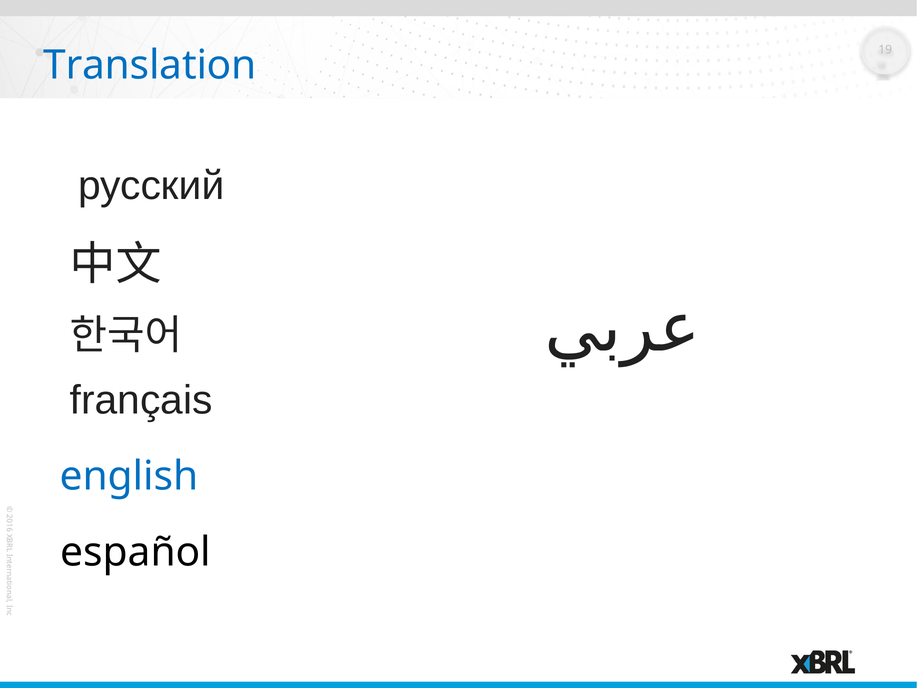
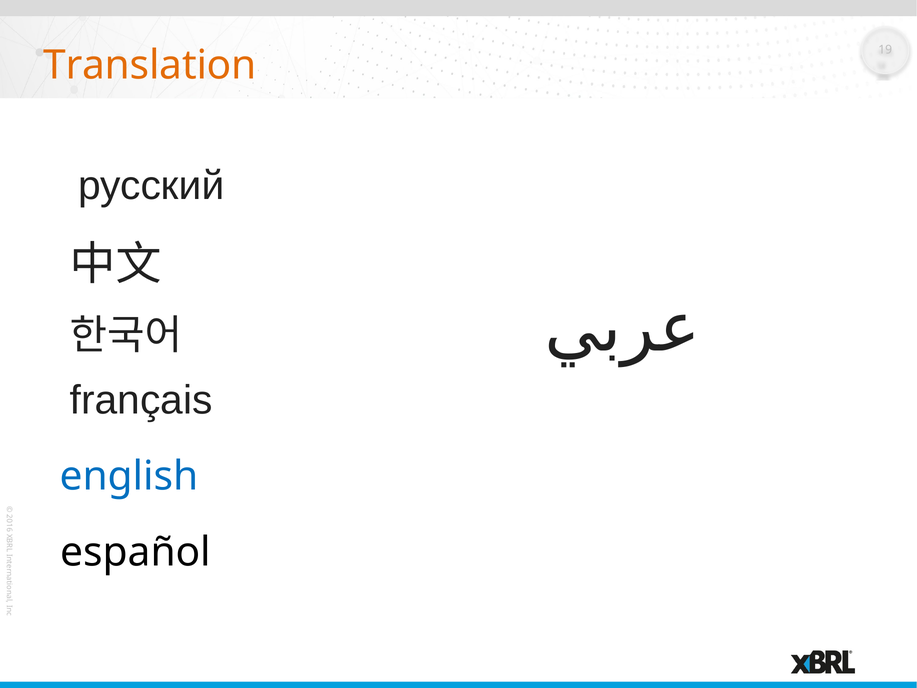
Translation colour: blue -> orange (150, 65)
